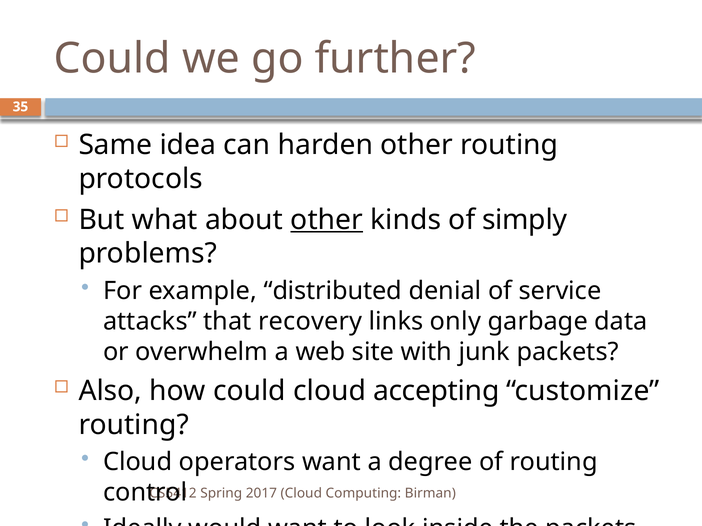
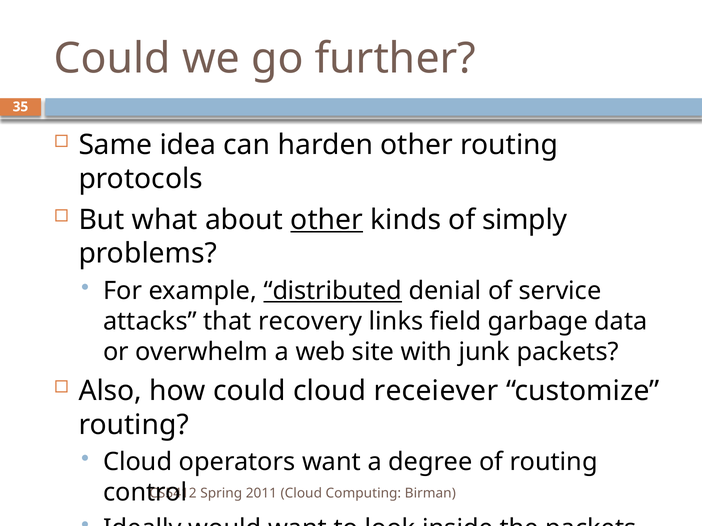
distributed underline: none -> present (333, 291)
only: only -> field (456, 322)
accepting: accepting -> receiever (436, 391)
2017: 2017 -> 2011 (261, 494)
